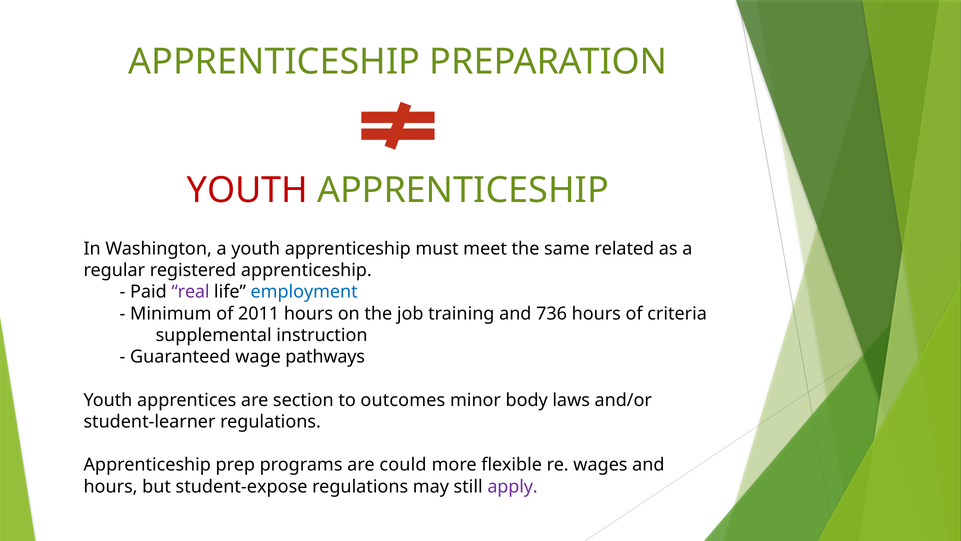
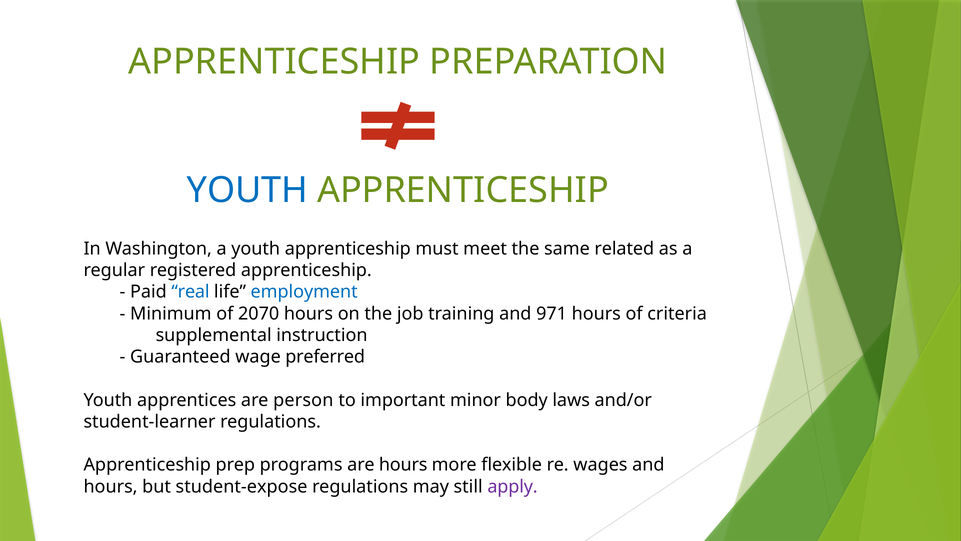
YOUTH colour: red -> blue (247, 190)
real colour: purple -> blue (191, 292)
2011: 2011 -> 2070 (259, 313)
736: 736 -> 971 (552, 313)
pathways: pathways -> preferred (325, 357)
section: section -> person (303, 400)
outcomes: outcomes -> important (403, 400)
are could: could -> hours (403, 465)
